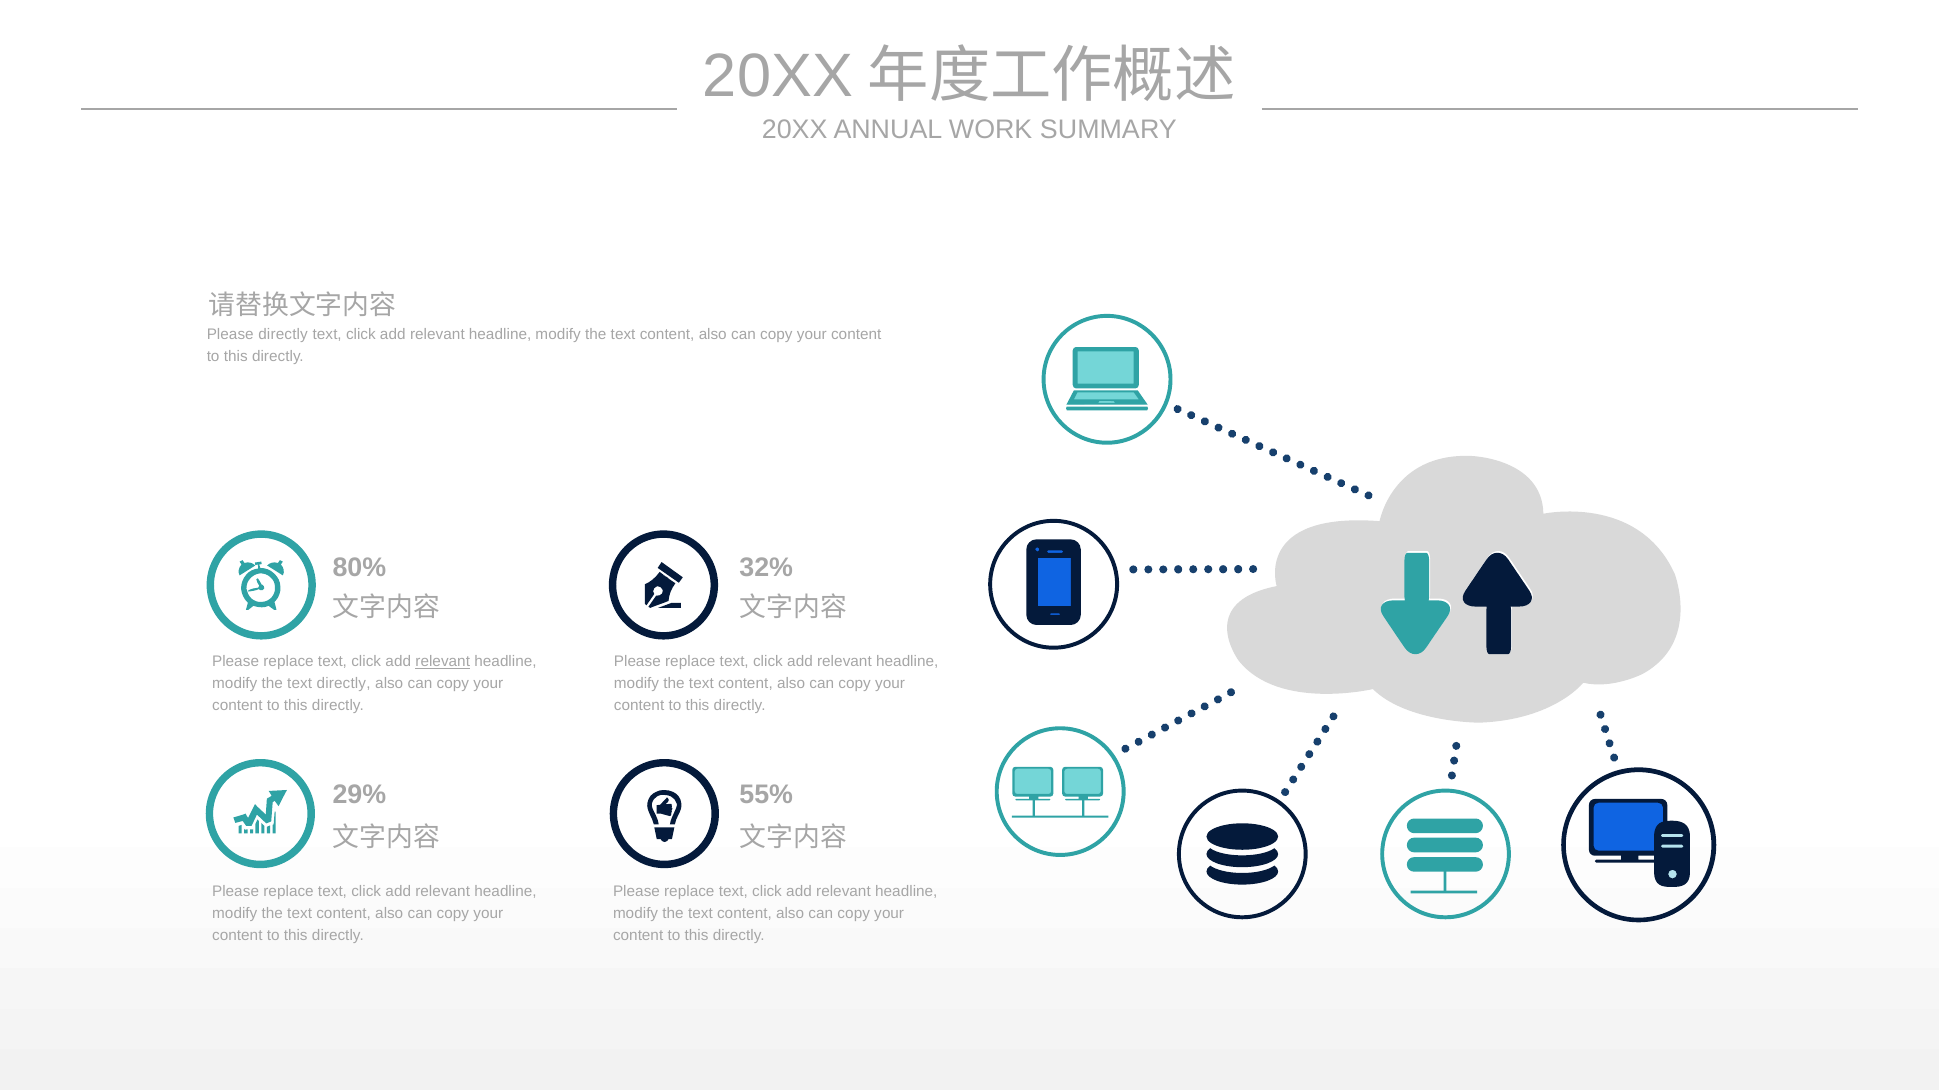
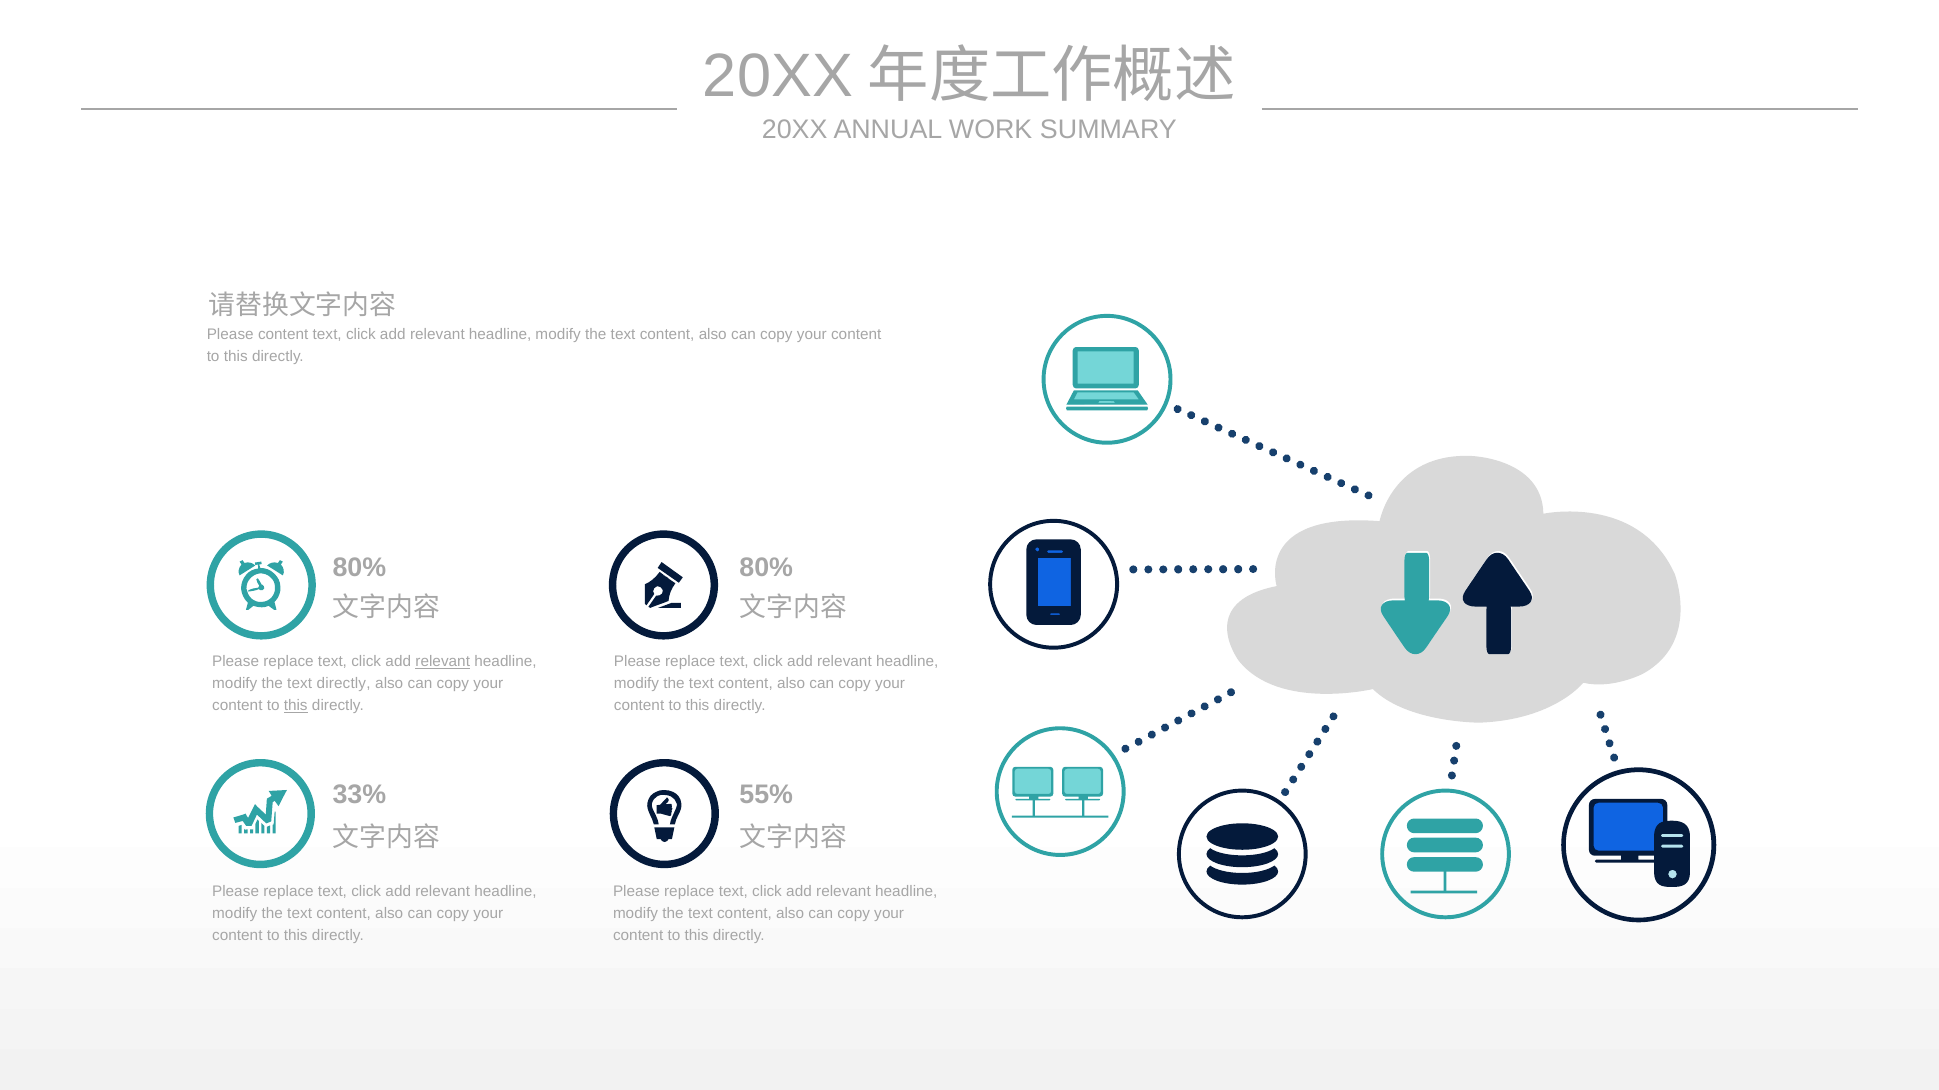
Please directly: directly -> content (283, 335)
32%: 32% -> 80% (766, 568)
this underline: none -> present (296, 706)
29%: 29% -> 33% (359, 795)
